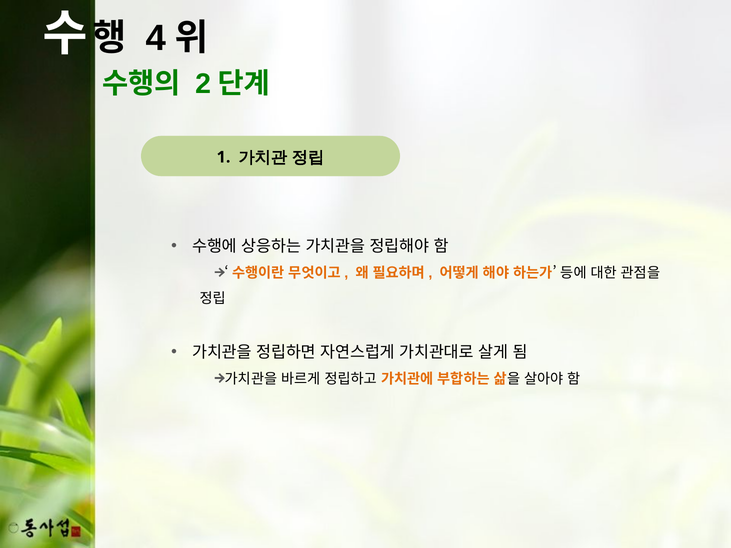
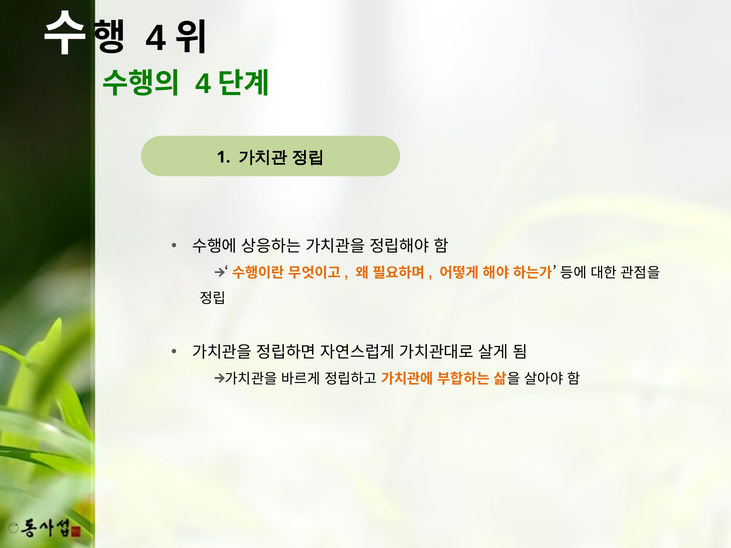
2: 2 -> 4 (203, 84)
